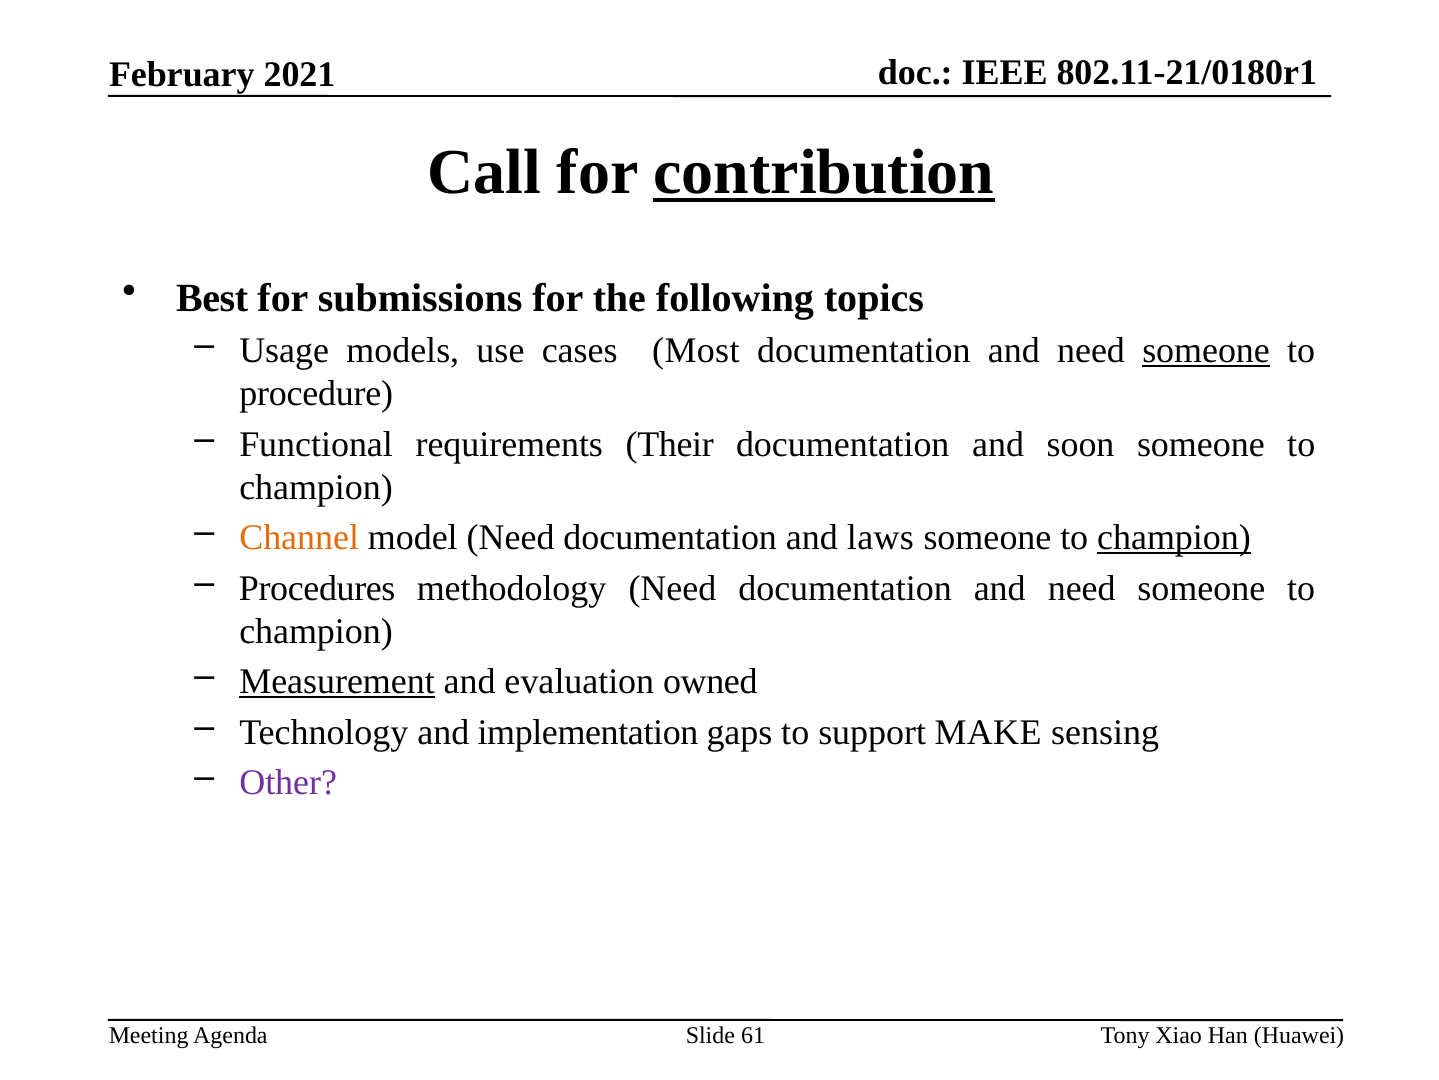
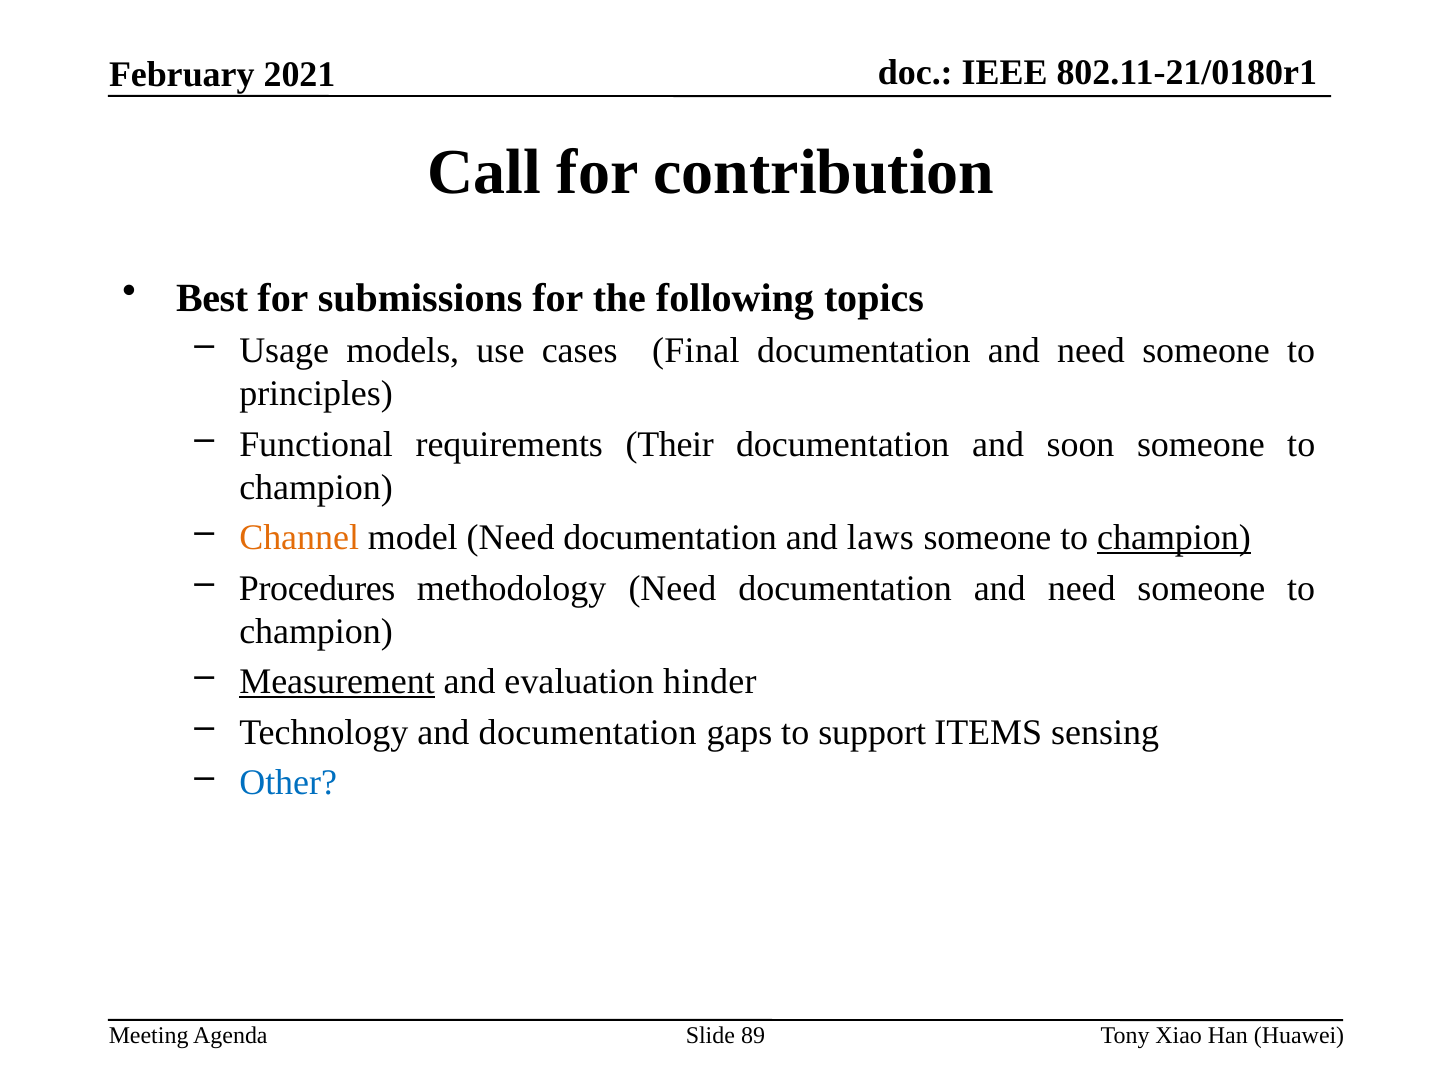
contribution underline: present -> none (824, 172)
Most: Most -> Final (696, 350)
someone underline: present -> none (1206, 350)
procedure: procedure -> principles (316, 394)
owned: owned -> hinder (710, 681)
and implementation: implementation -> documentation (588, 732)
MAKE: MAKE -> ITEMS (988, 732)
Other colour: purple -> blue (288, 782)
61: 61 -> 89 (753, 1035)
